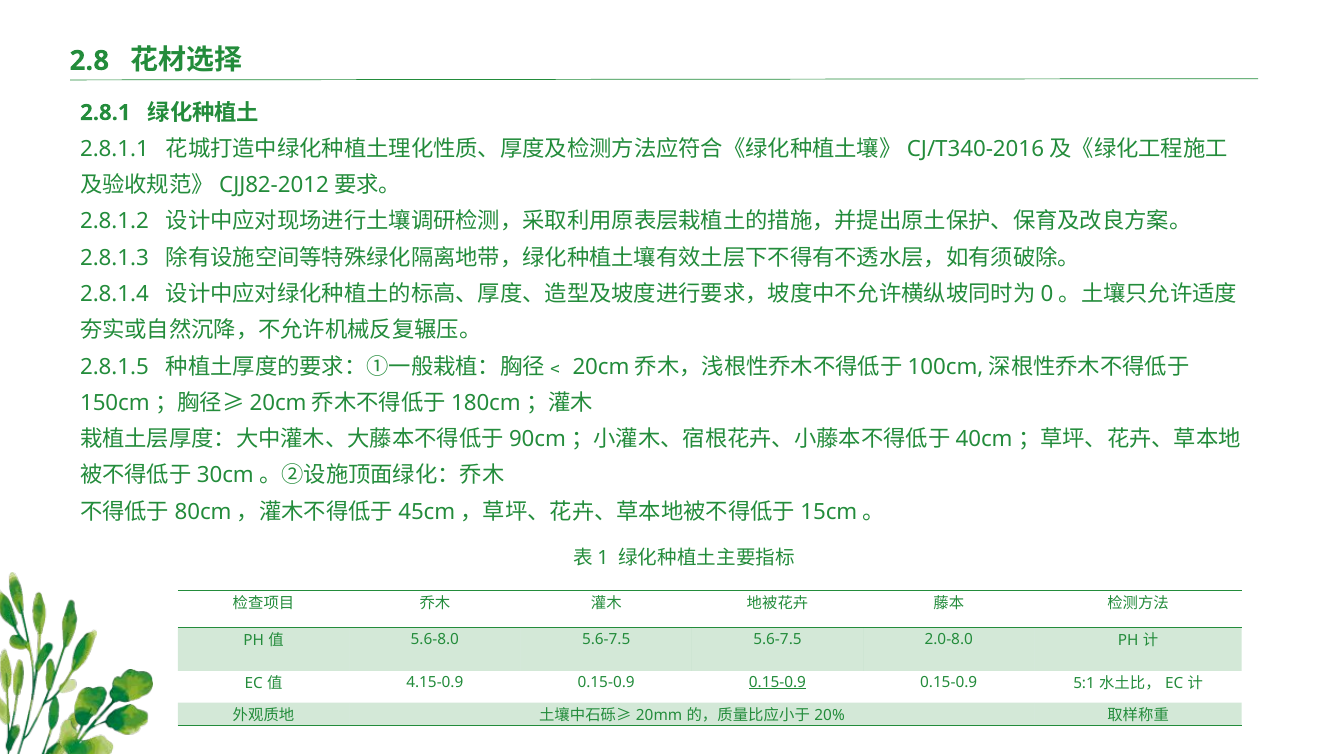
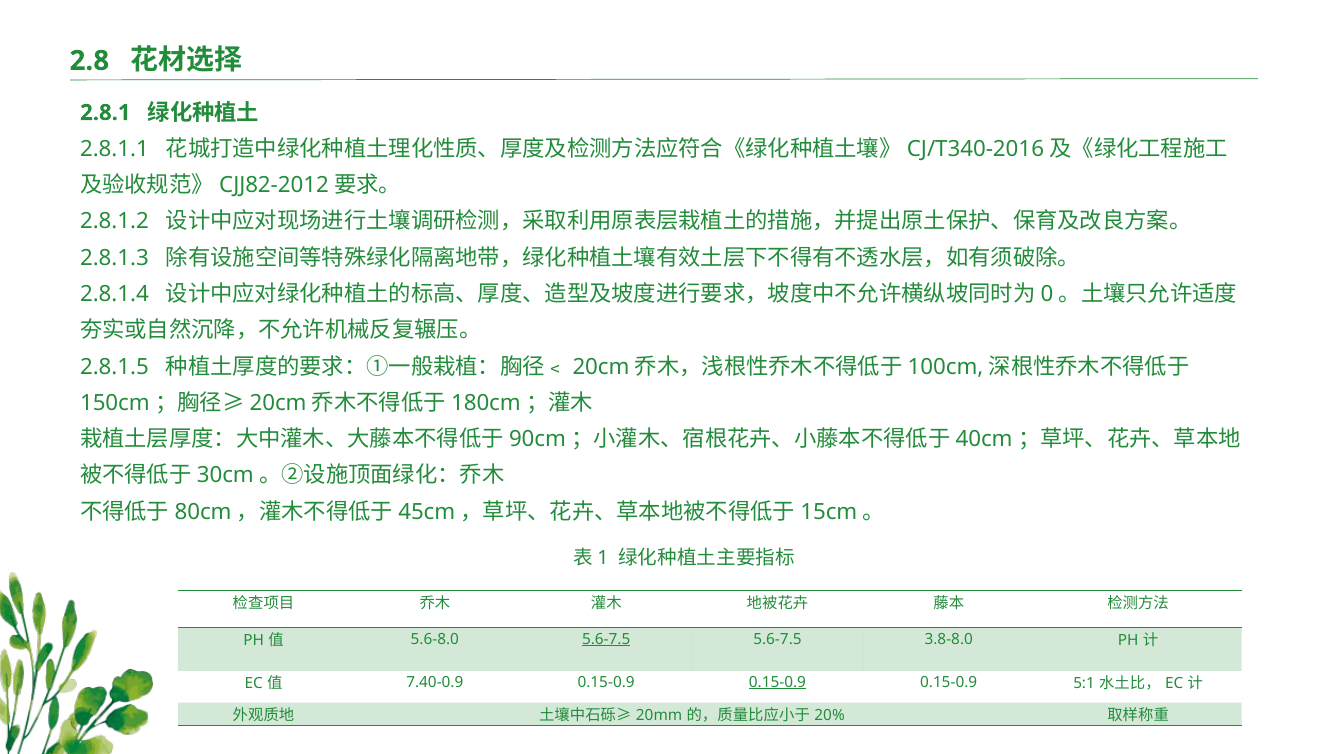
5.6-7.5 underline: none -> present (606, 639)
2.0-8.0: 2.0-8.0 -> 3.8-8.0 (949, 639)
4.15-0.9: 4.15-0.9 -> 7.40-0.9 (435, 683)
